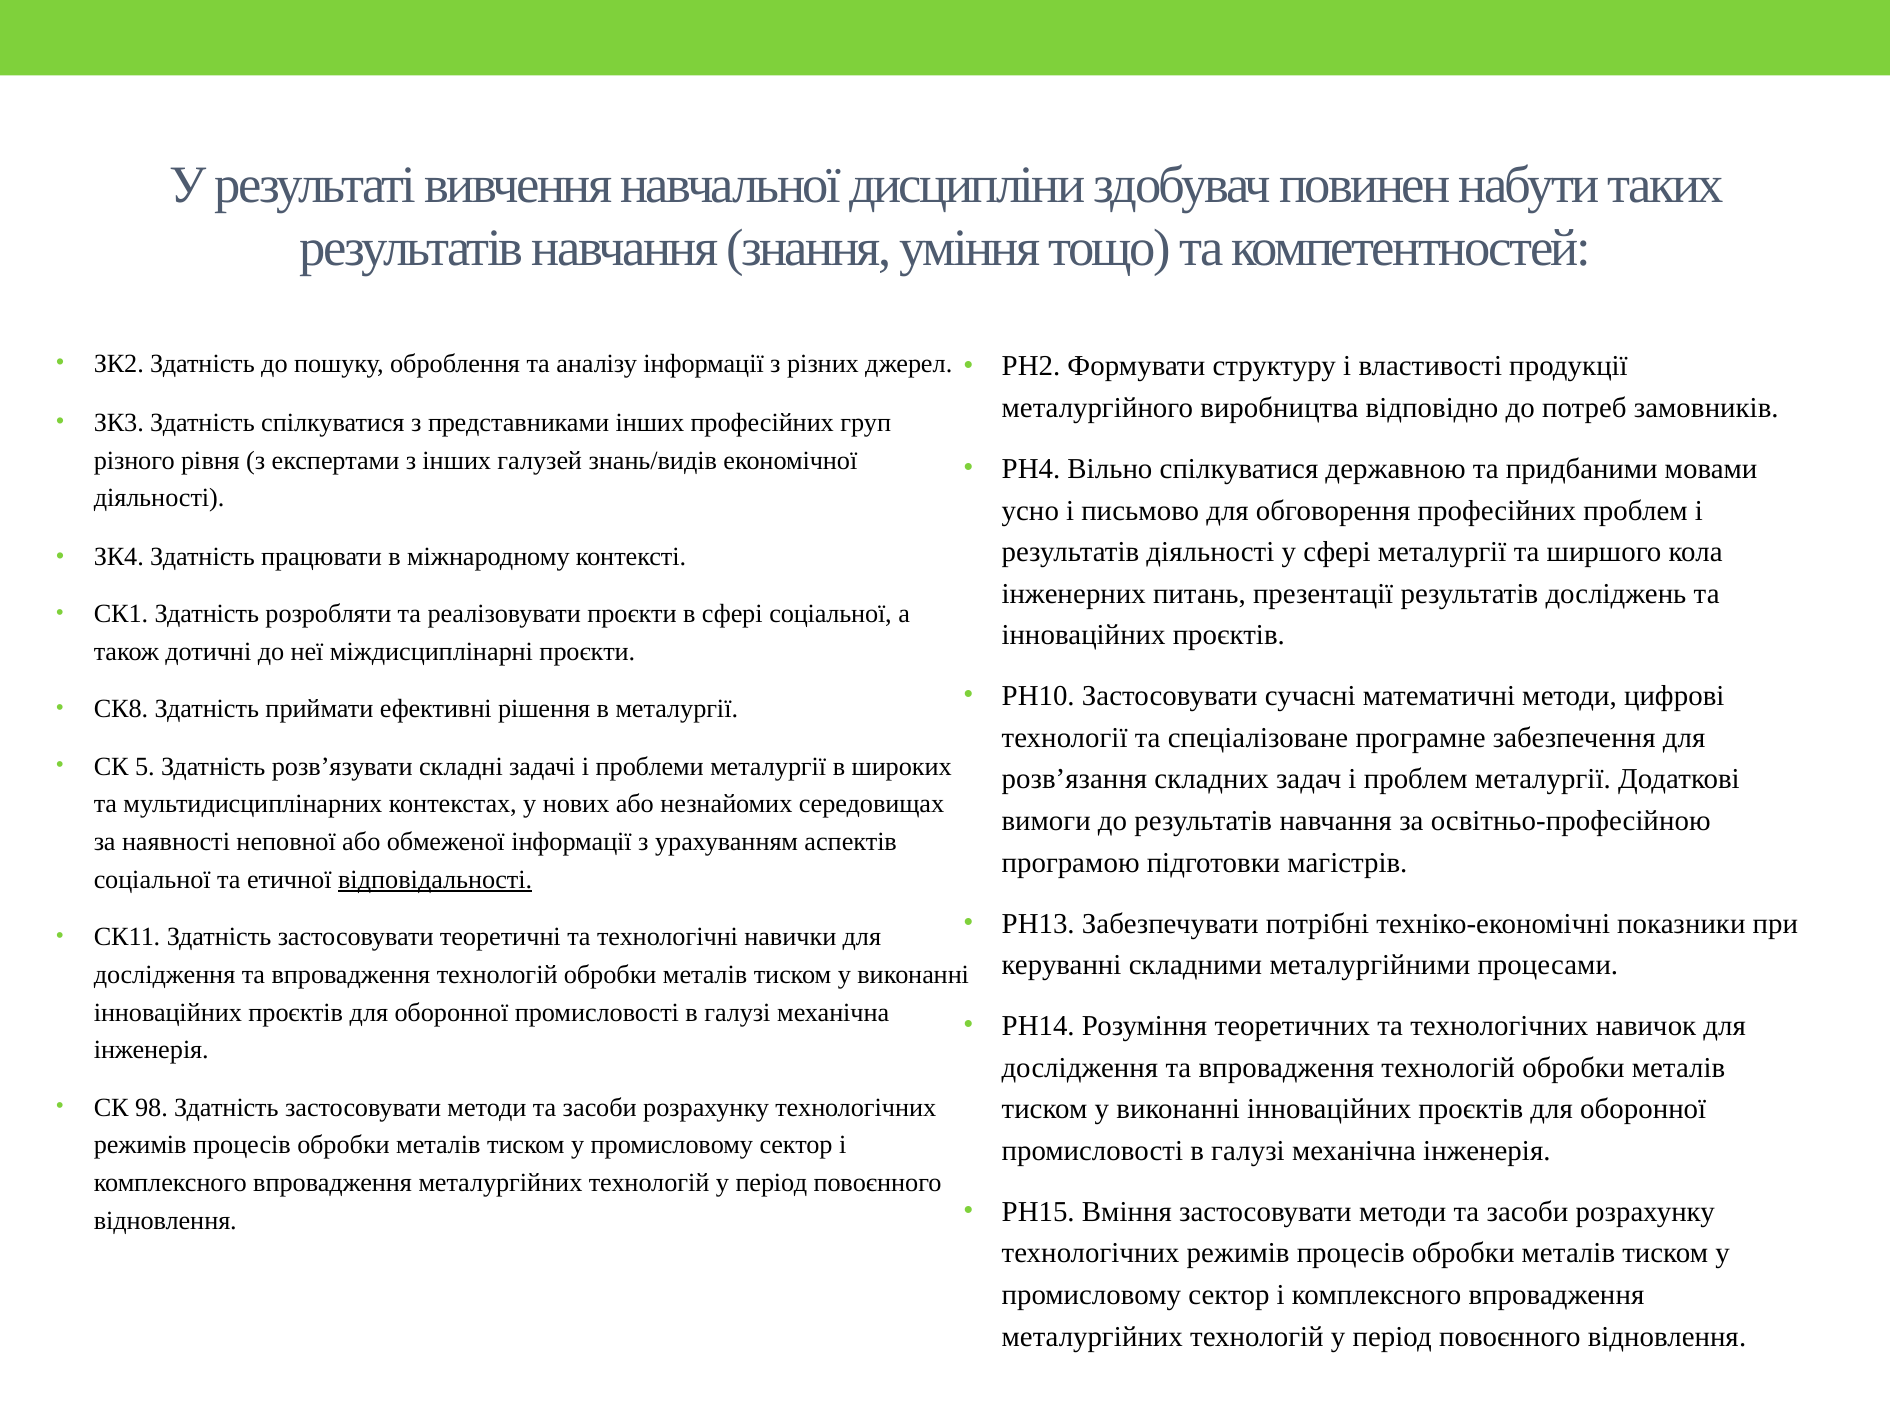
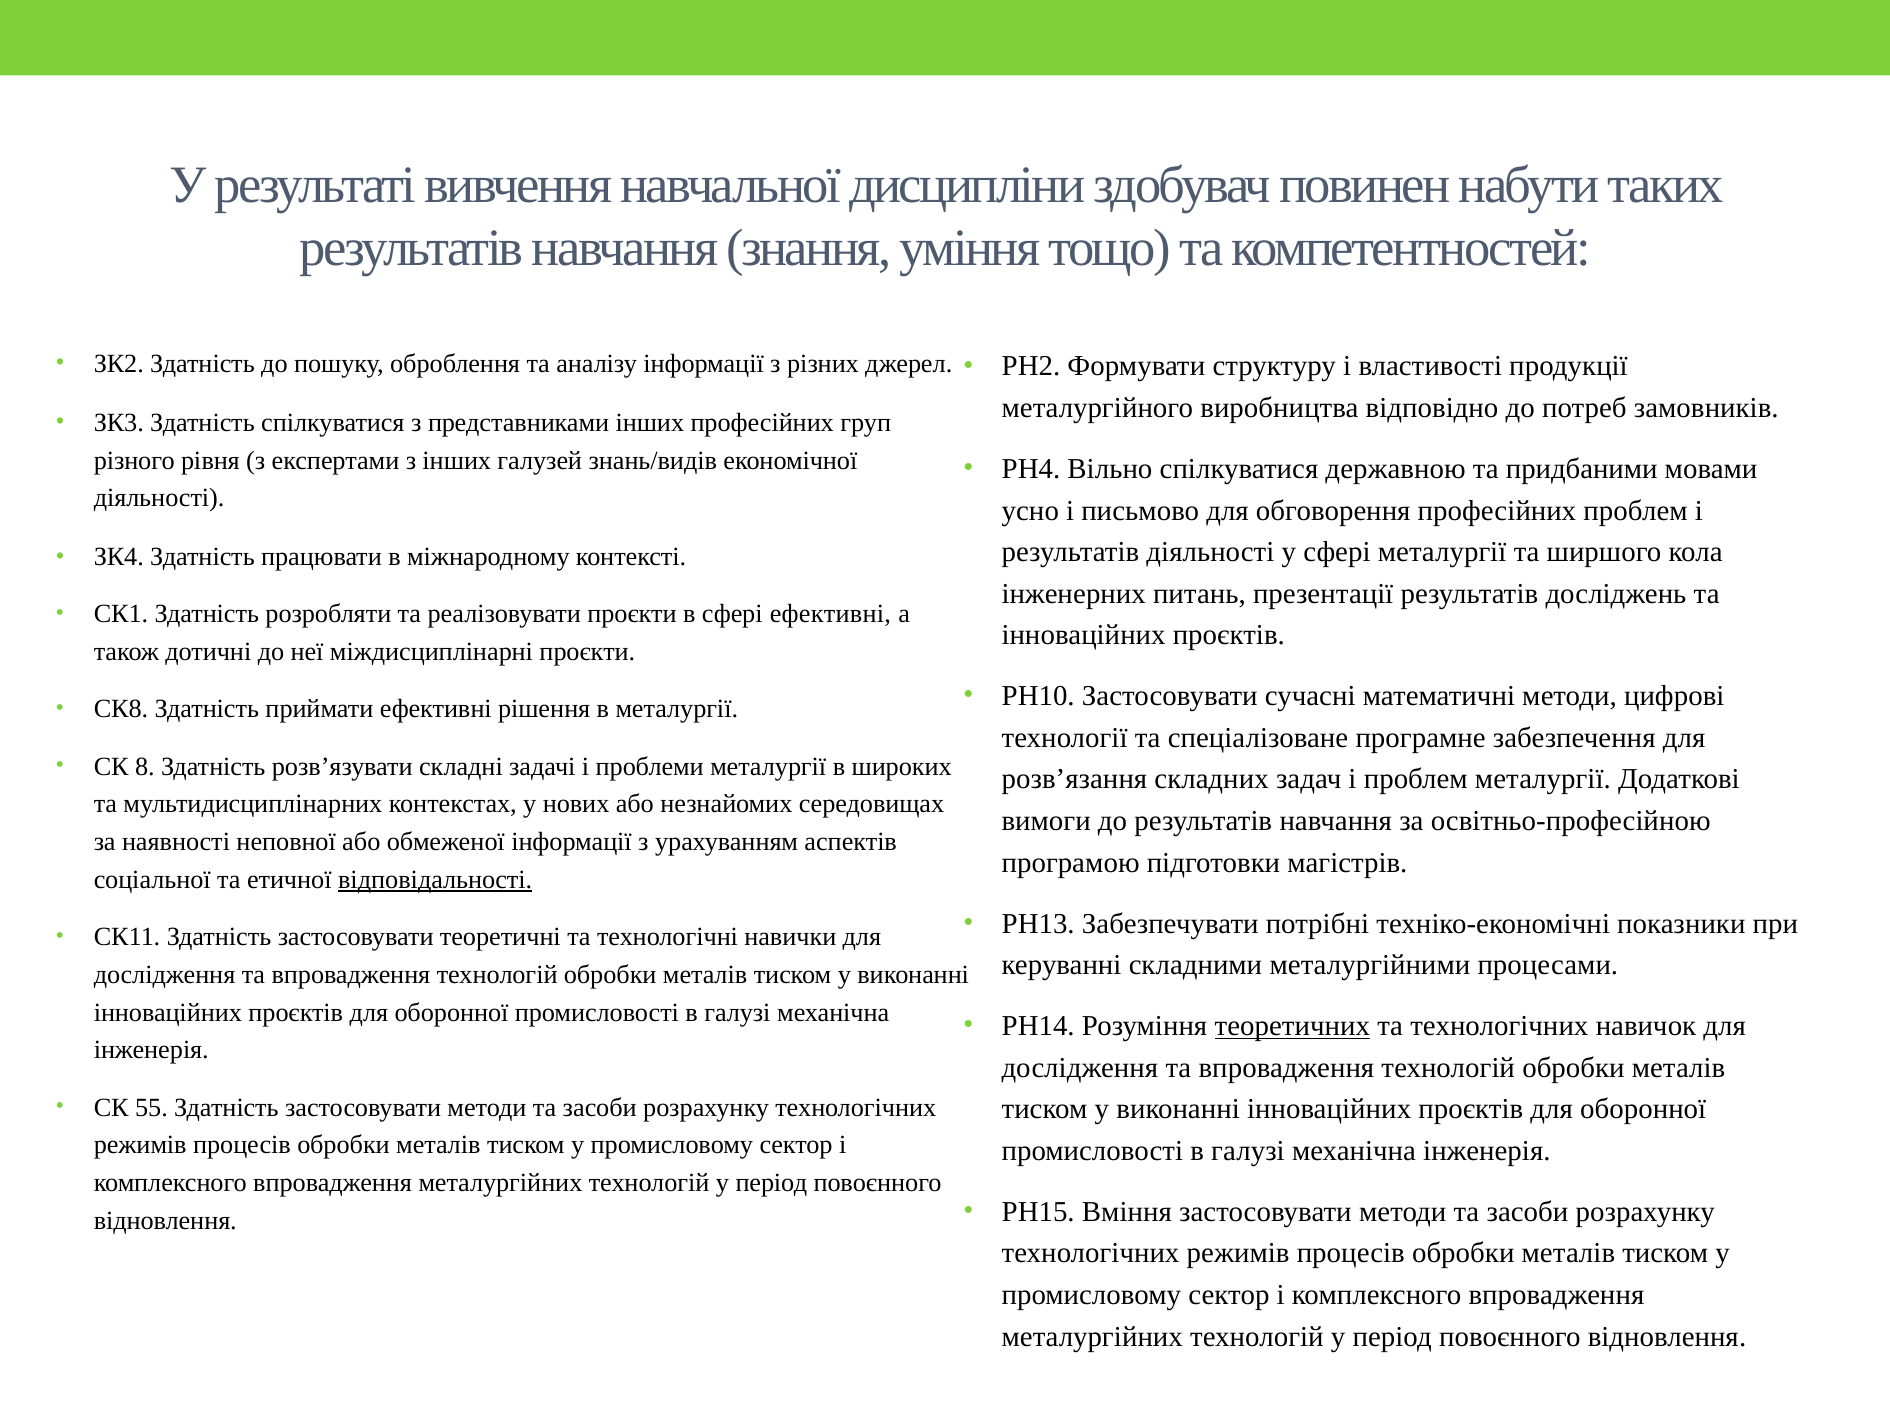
сфері соціальної: соціальної -> ефективні (830, 614)
5: 5 -> 8 (145, 767)
теоретичних underline: none -> present (1292, 1026)
98: 98 -> 55 (151, 1108)
